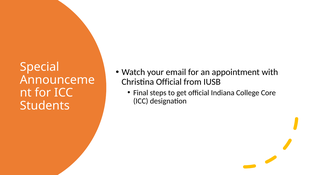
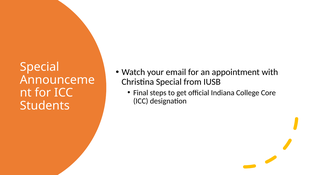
Christina Official: Official -> Special (169, 82)
